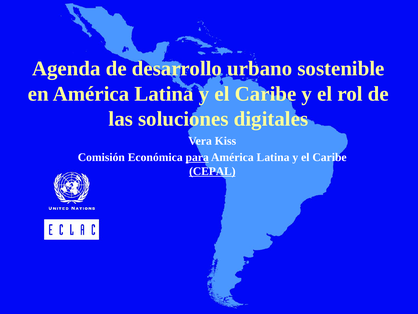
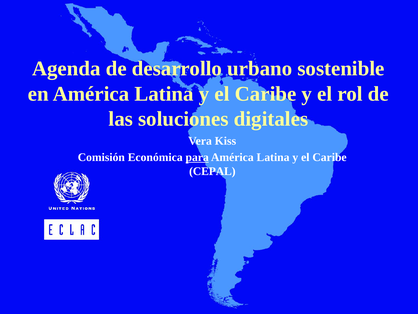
CEPAL underline: present -> none (212, 171)
